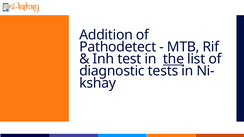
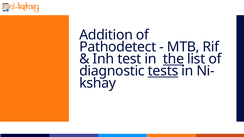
tests underline: none -> present (163, 71)
